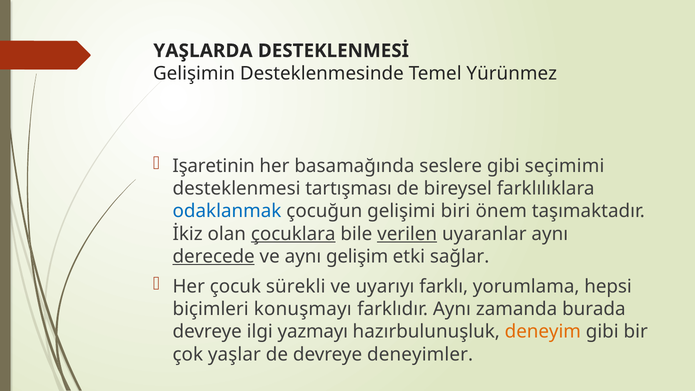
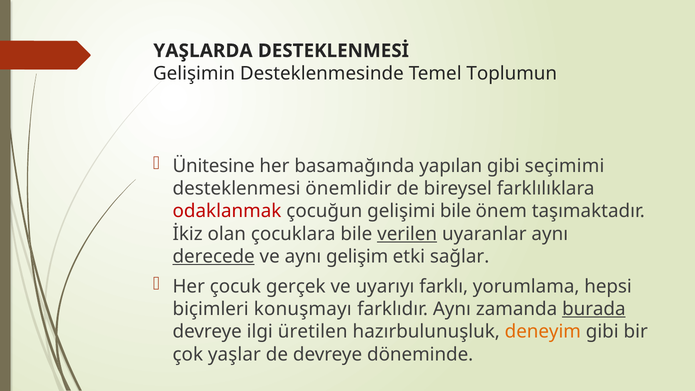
Yürünmez: Yürünmez -> Toplumun (512, 73)
Işaretinin: Işaretinin -> Ünitesine (214, 166)
seslere: seslere -> yapılan (451, 166)
tartışması: tartışması -> önemlidir (348, 189)
odaklanmak colour: blue -> red (227, 211)
gelişimi biri: biri -> bile (456, 211)
çocuklara underline: present -> none (293, 234)
sürekli: sürekli -> gerçek (296, 286)
burada underline: none -> present (594, 309)
yazmayı: yazmayı -> üretilen (313, 332)
deneyimler: deneyimler -> döneminde (420, 354)
